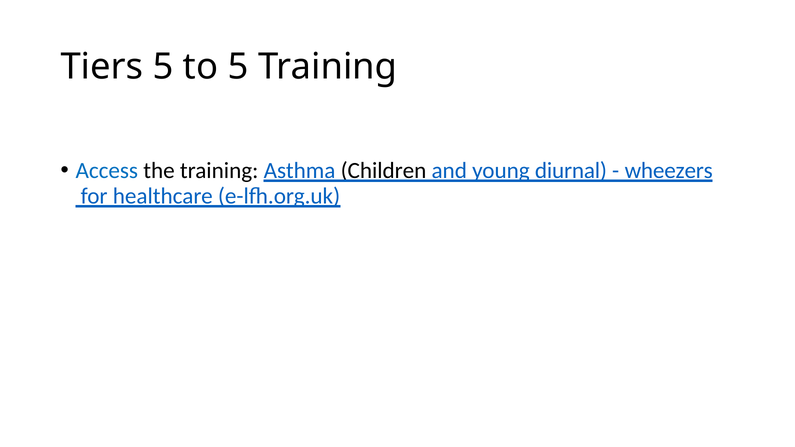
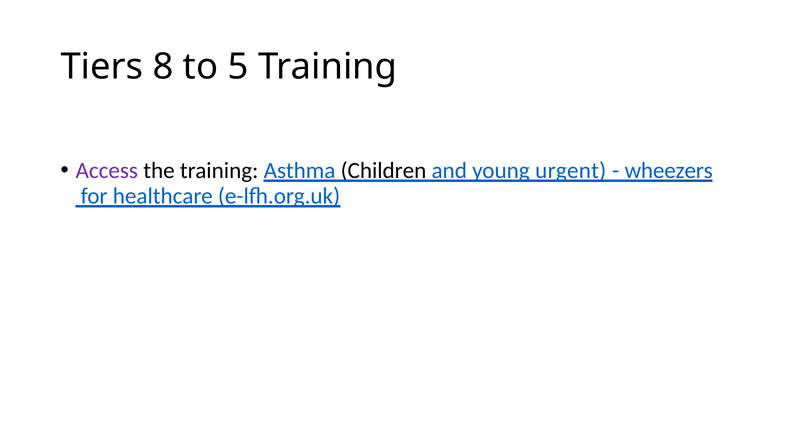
Tiers 5: 5 -> 8 (163, 67)
Access colour: blue -> purple (107, 171)
diurnal: diurnal -> urgent (571, 171)
